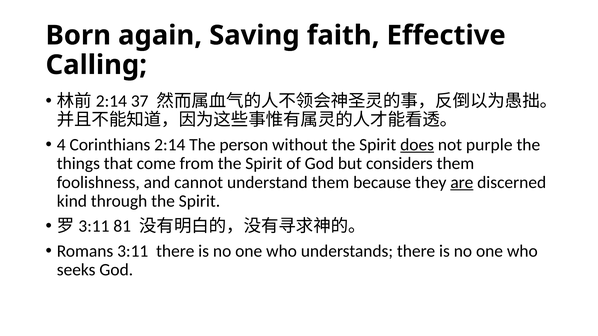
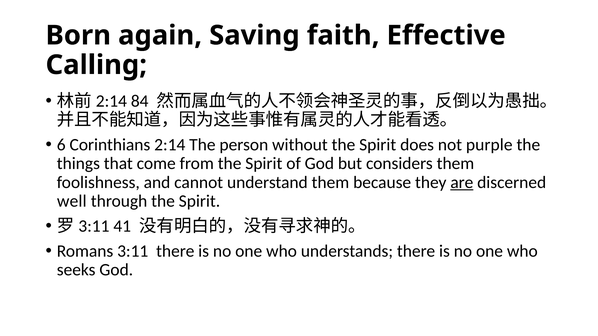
37: 37 -> 84 (140, 101)
4: 4 -> 6 (61, 145)
does underline: present -> none (417, 145)
kind: kind -> well (72, 201)
81: 81 -> 41 (122, 226)
